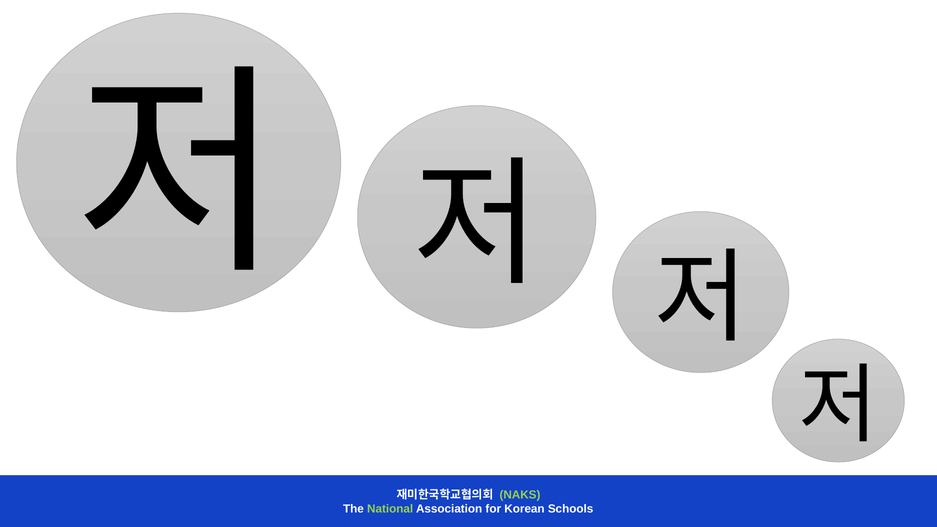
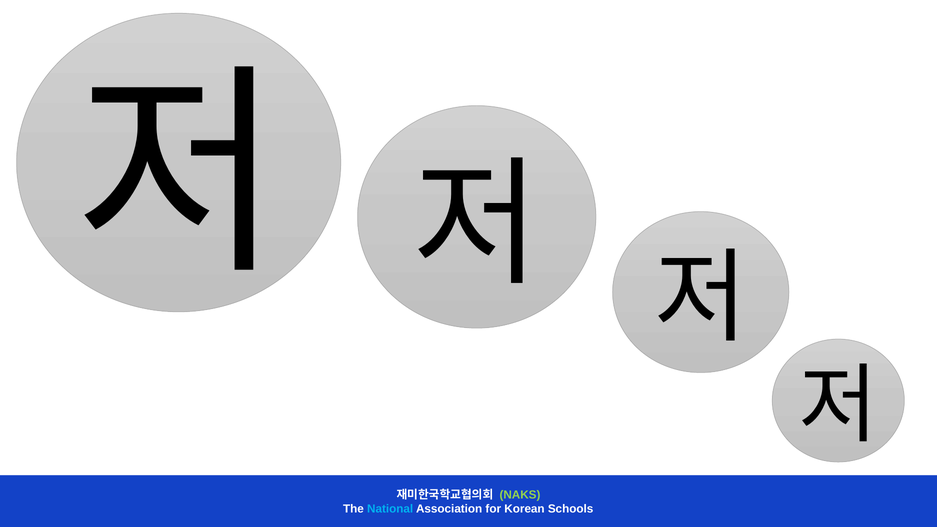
National colour: light green -> light blue (390, 509)
